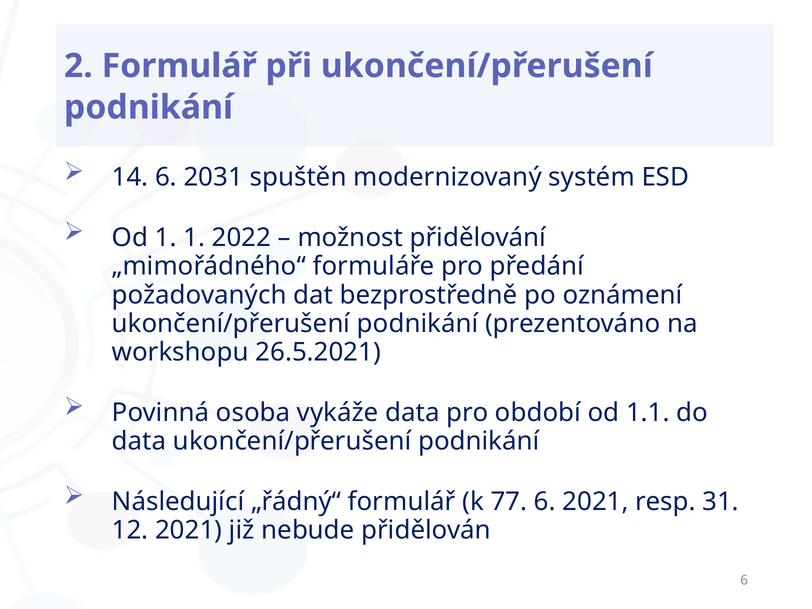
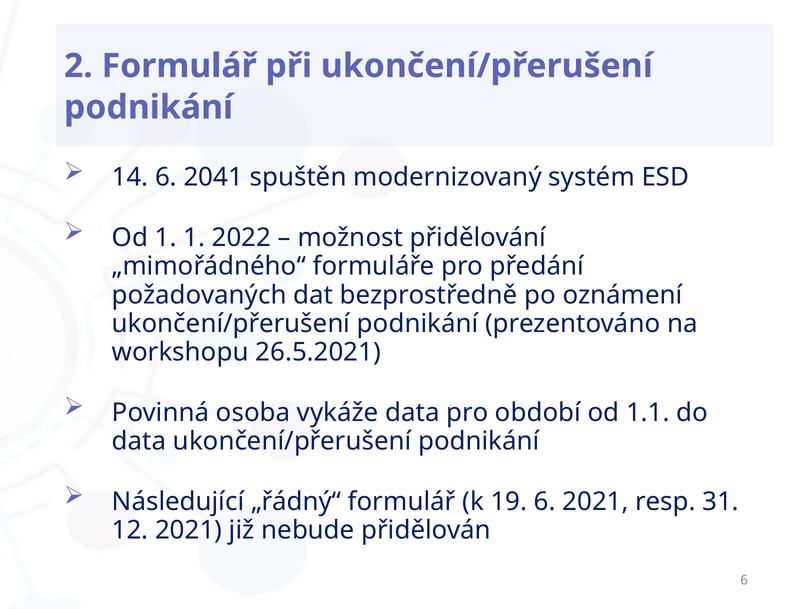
2031: 2031 -> 2041 (213, 177)
77: 77 -> 19 (509, 502)
